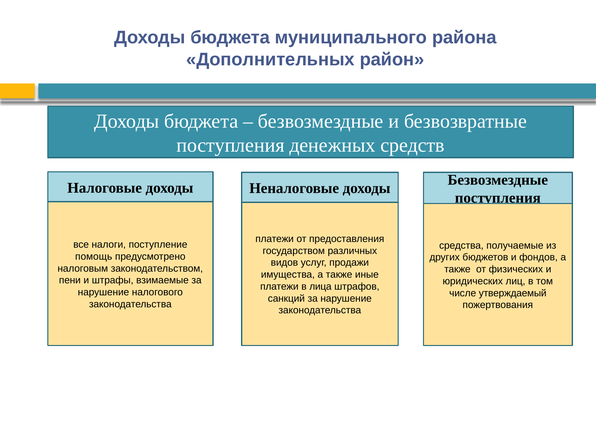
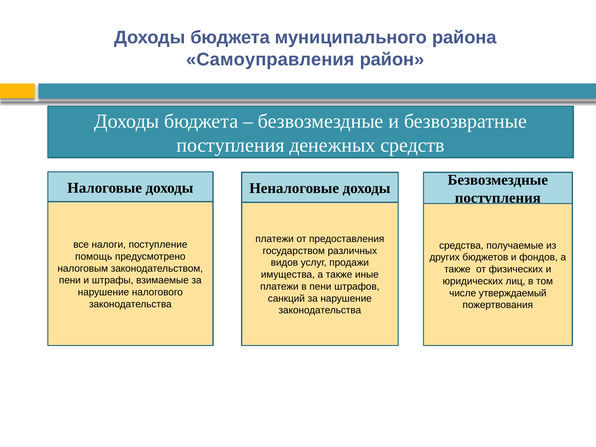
Дополнительных: Дополнительных -> Самоуправления (270, 59)
в лица: лица -> пени (320, 286)
